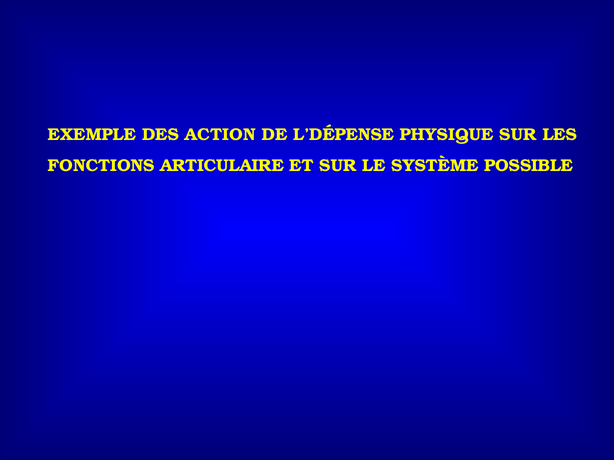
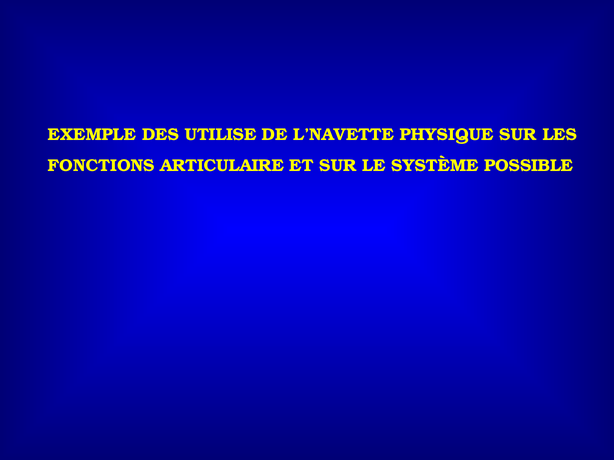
ACTION: ACTION -> UTILISE (221, 135)
L’DÉPENSE: L’DÉPENSE -> L’NAVETTE (344, 135)
